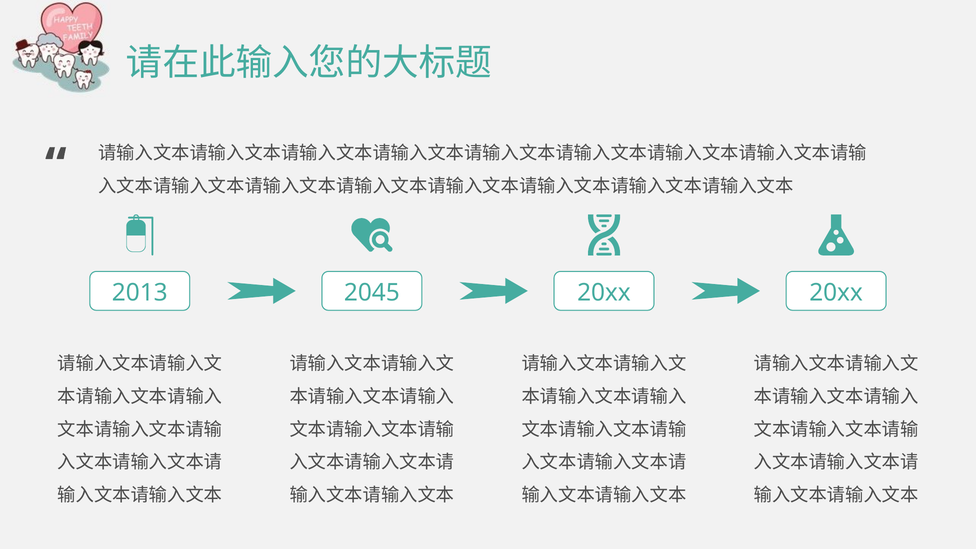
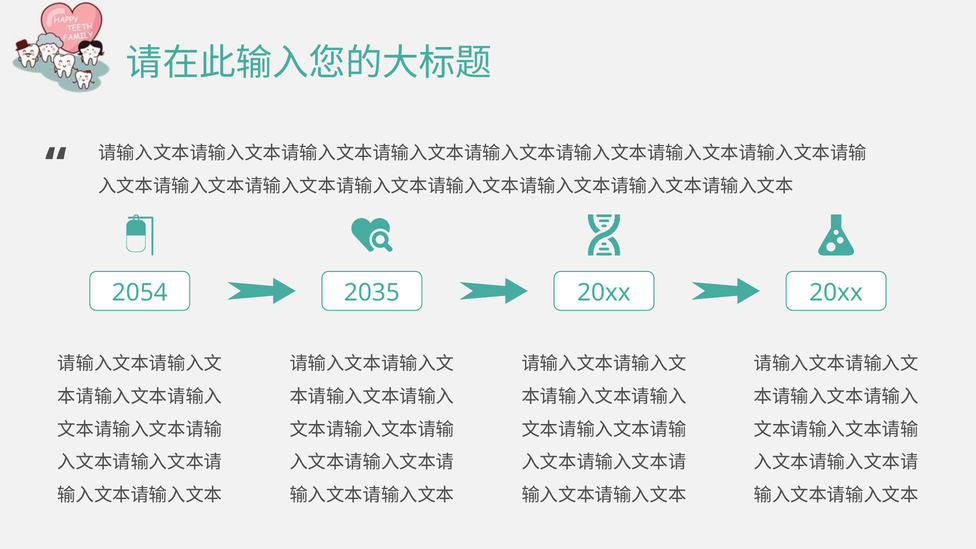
2013: 2013 -> 2054 (140, 293)
2045: 2045 -> 2035 (372, 293)
